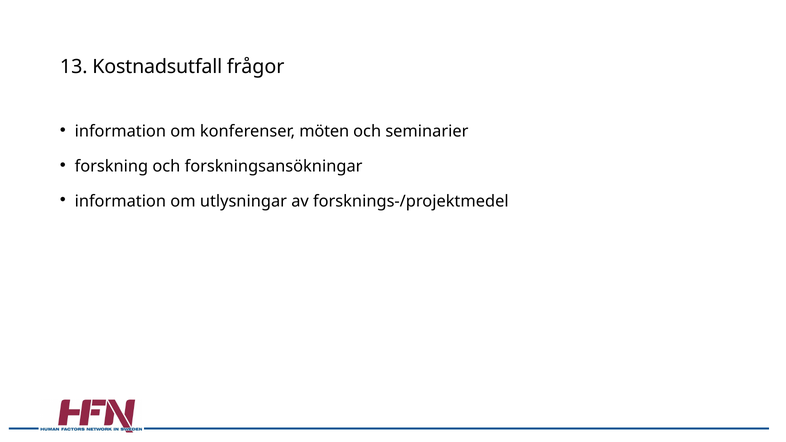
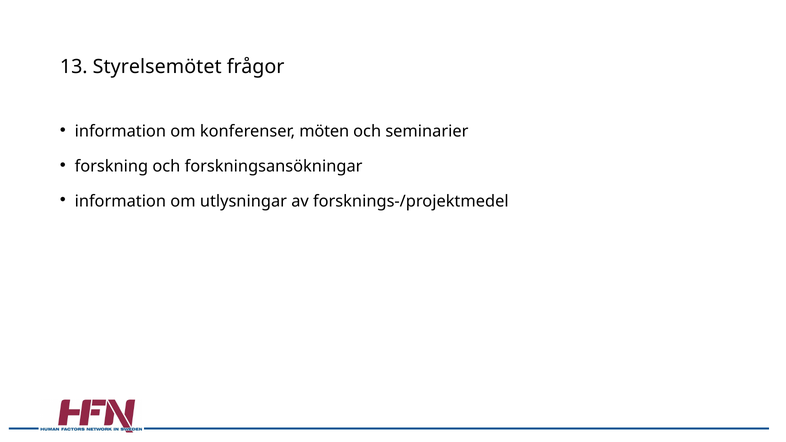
Kostnadsutfall: Kostnadsutfall -> Styrelsemötet (157, 67)
